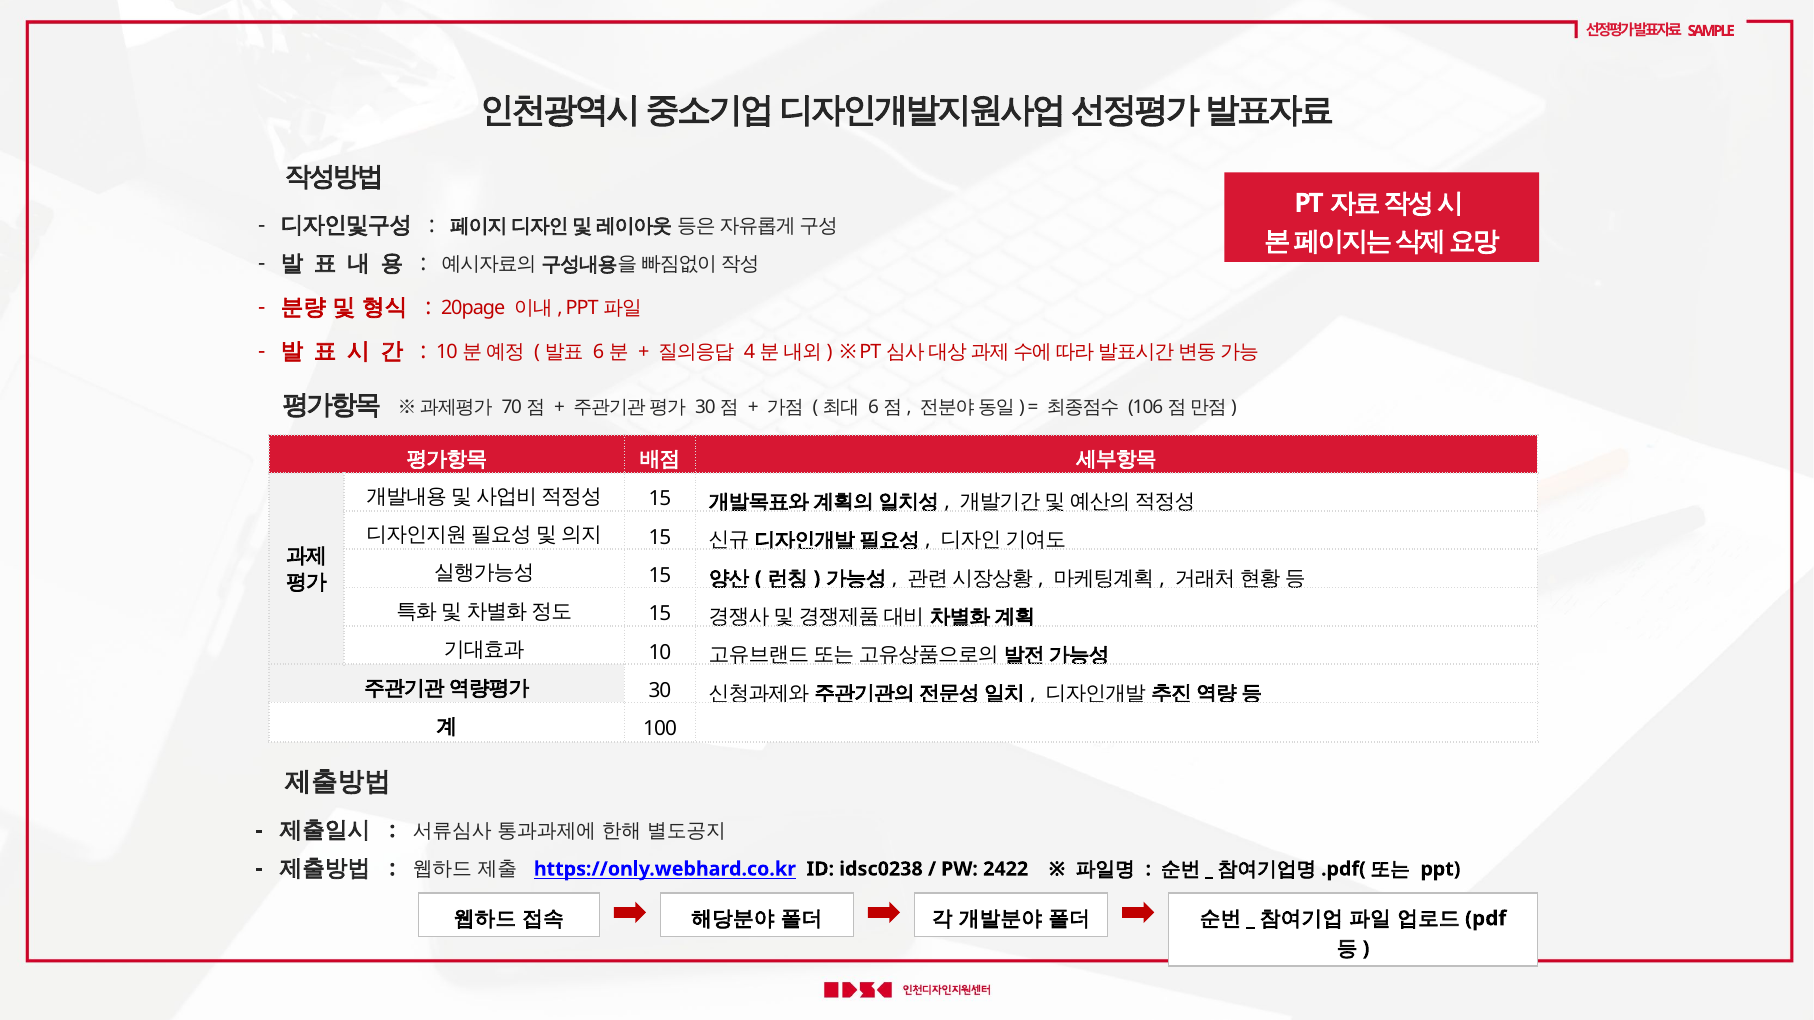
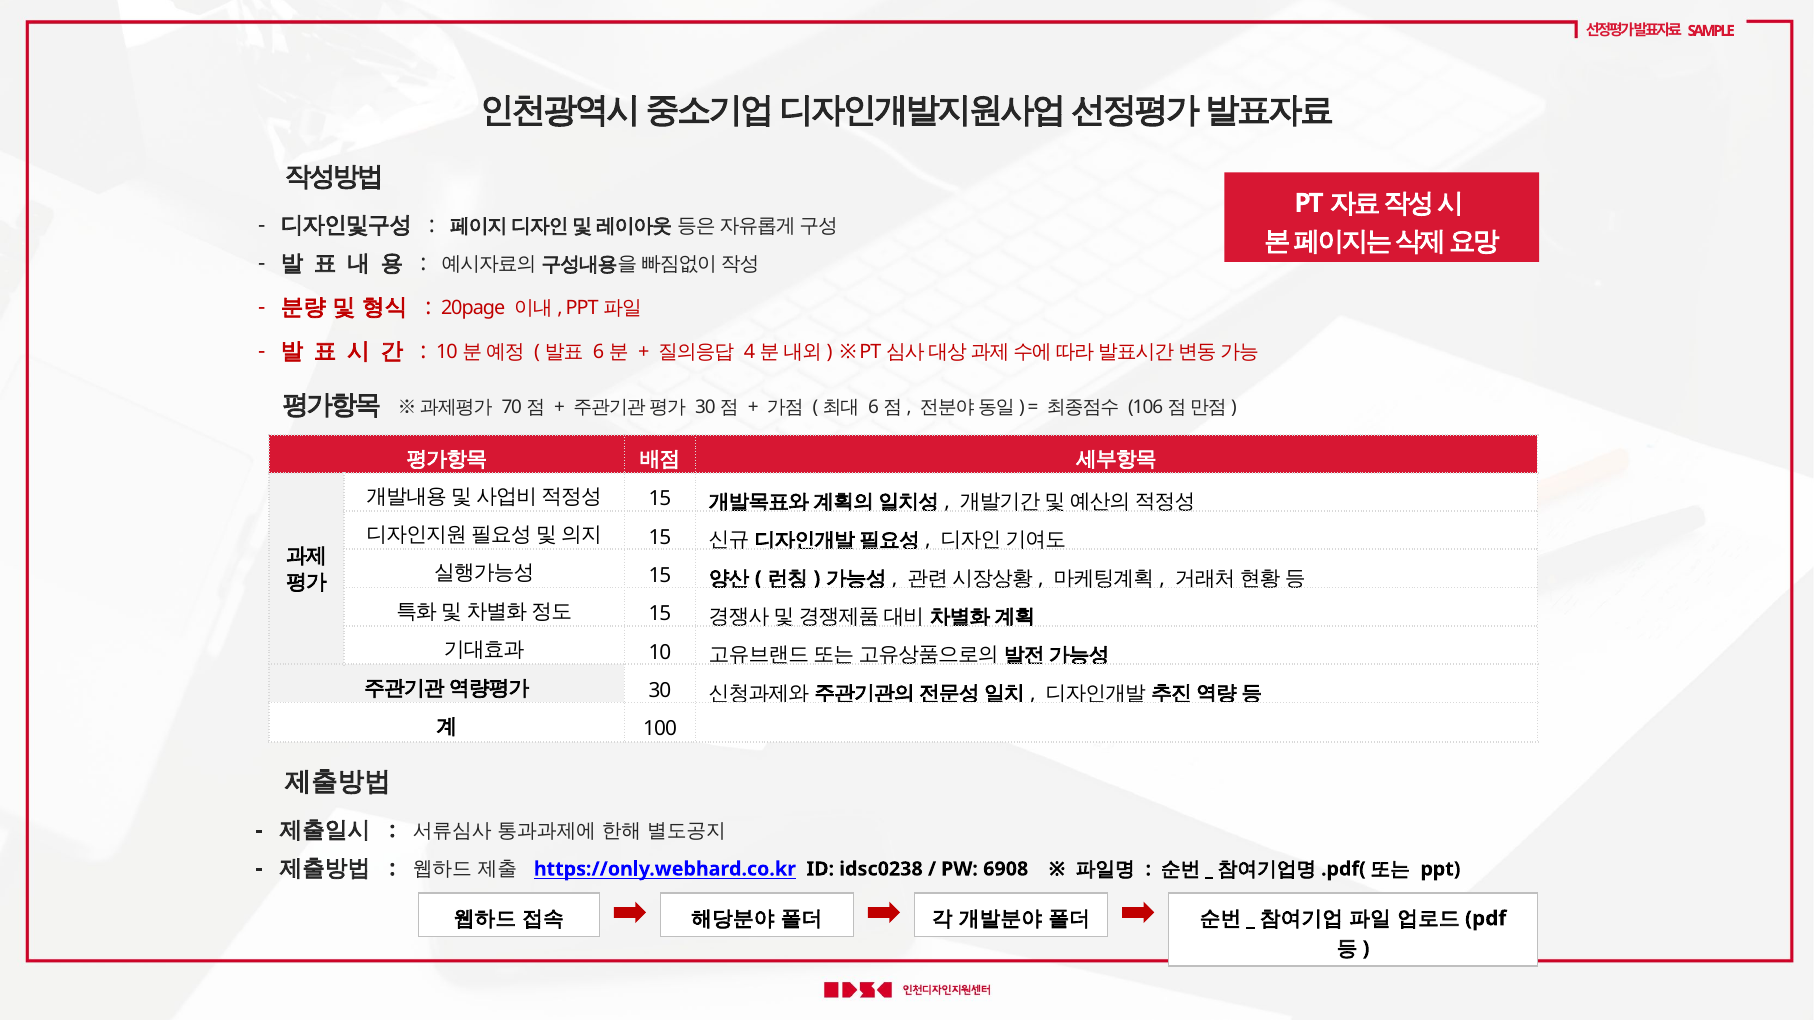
2422: 2422 -> 6908 (1006, 869)
